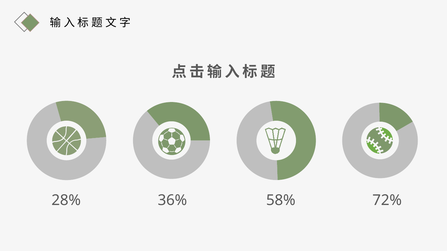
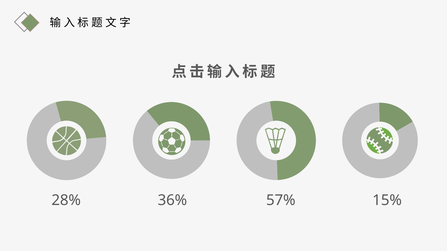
58%: 58% -> 57% (281, 201)
72%: 72% -> 15% (387, 201)
